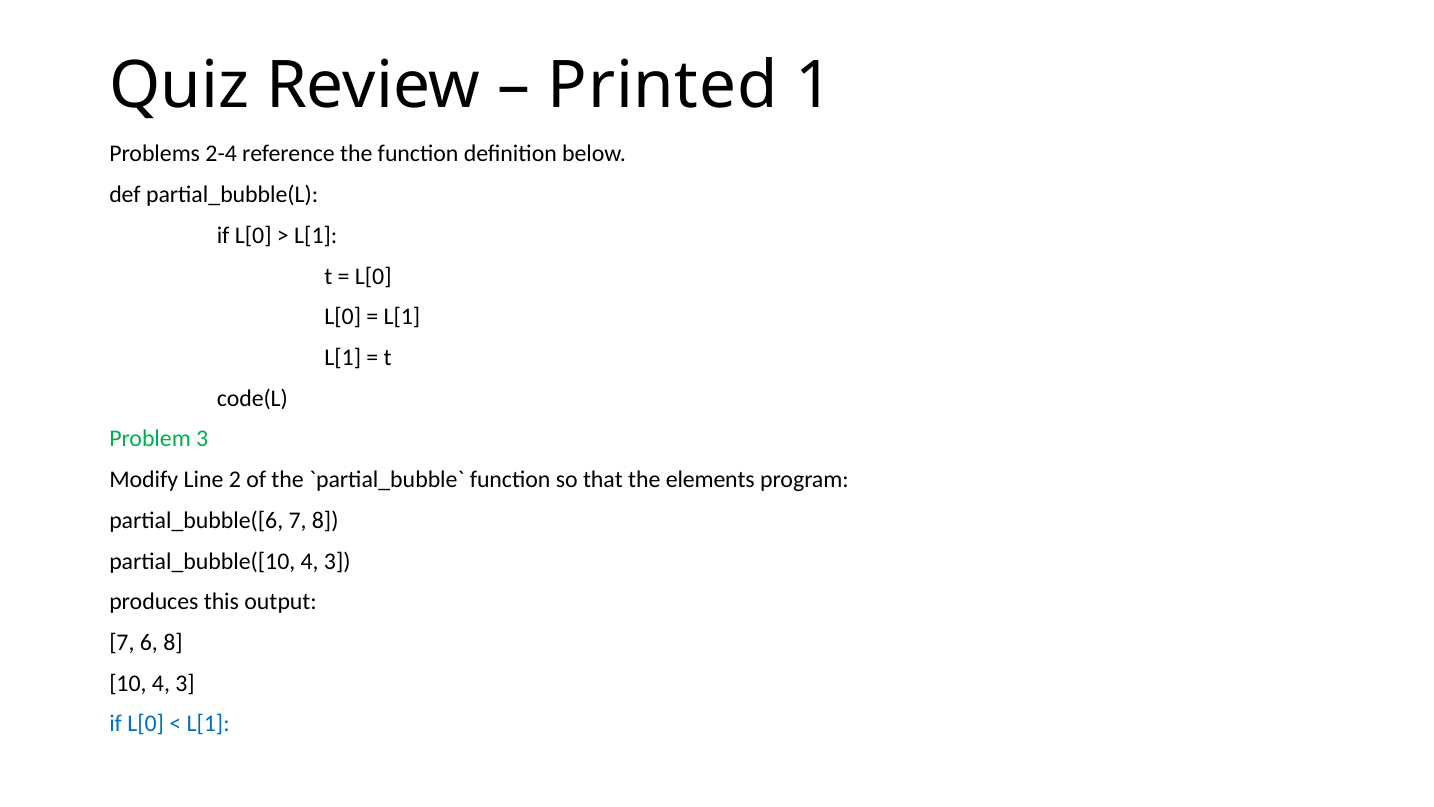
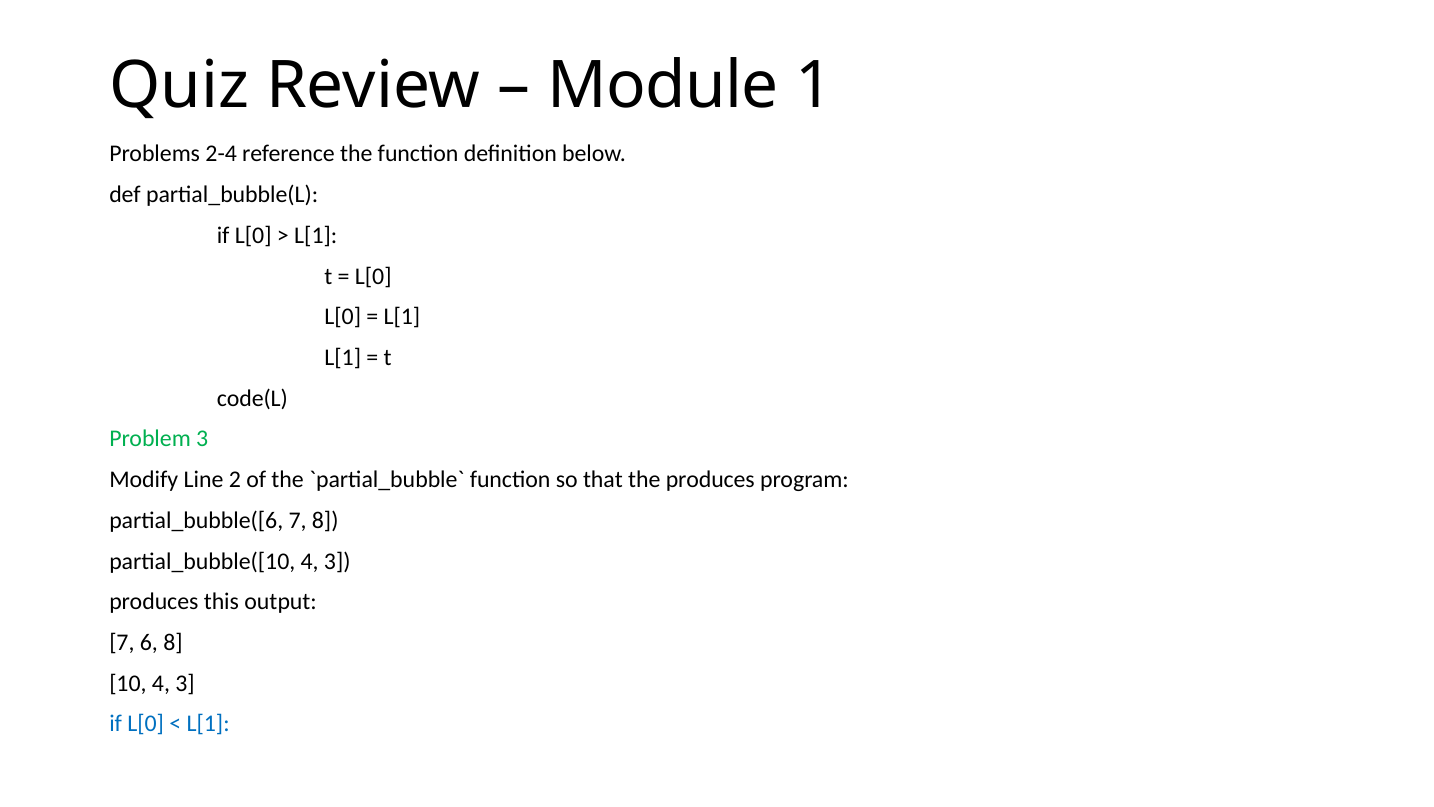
Printed: Printed -> Module (663, 86)
the elements: elements -> produces (710, 479)
